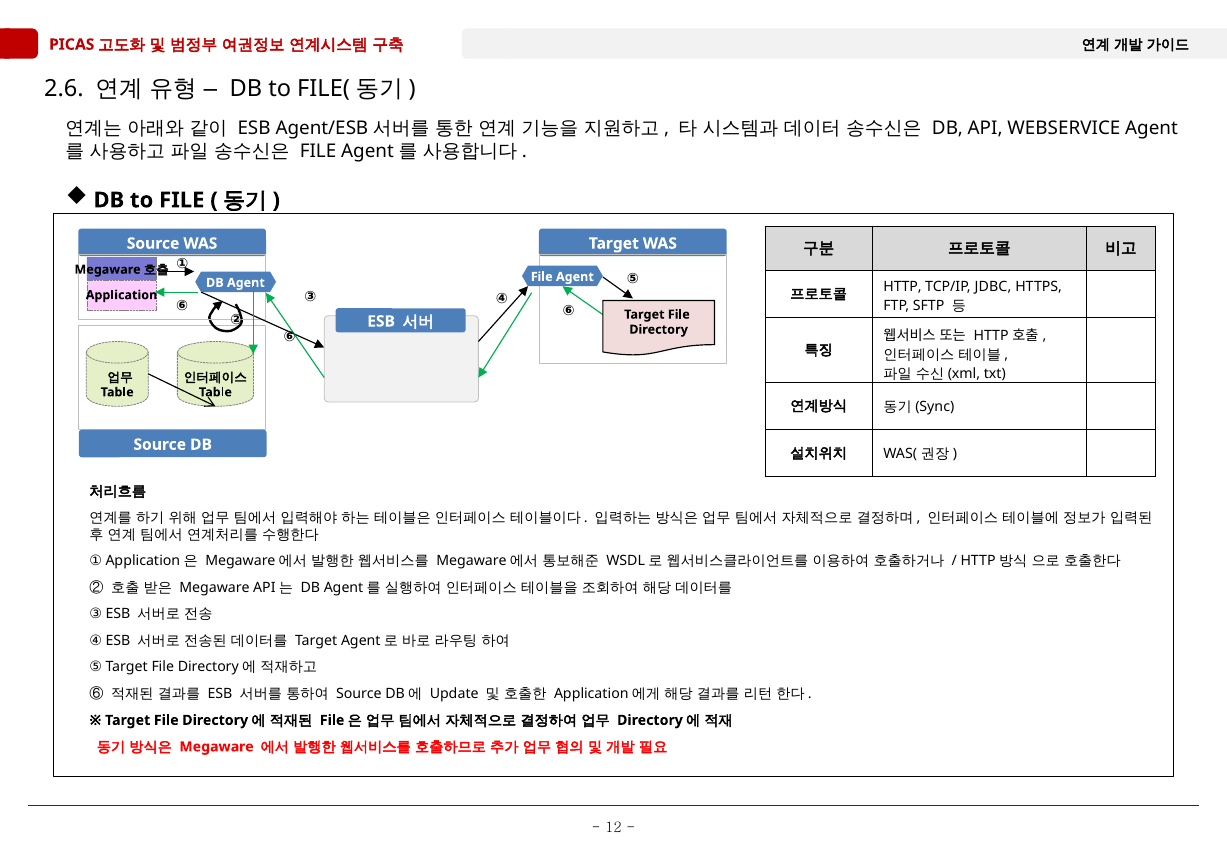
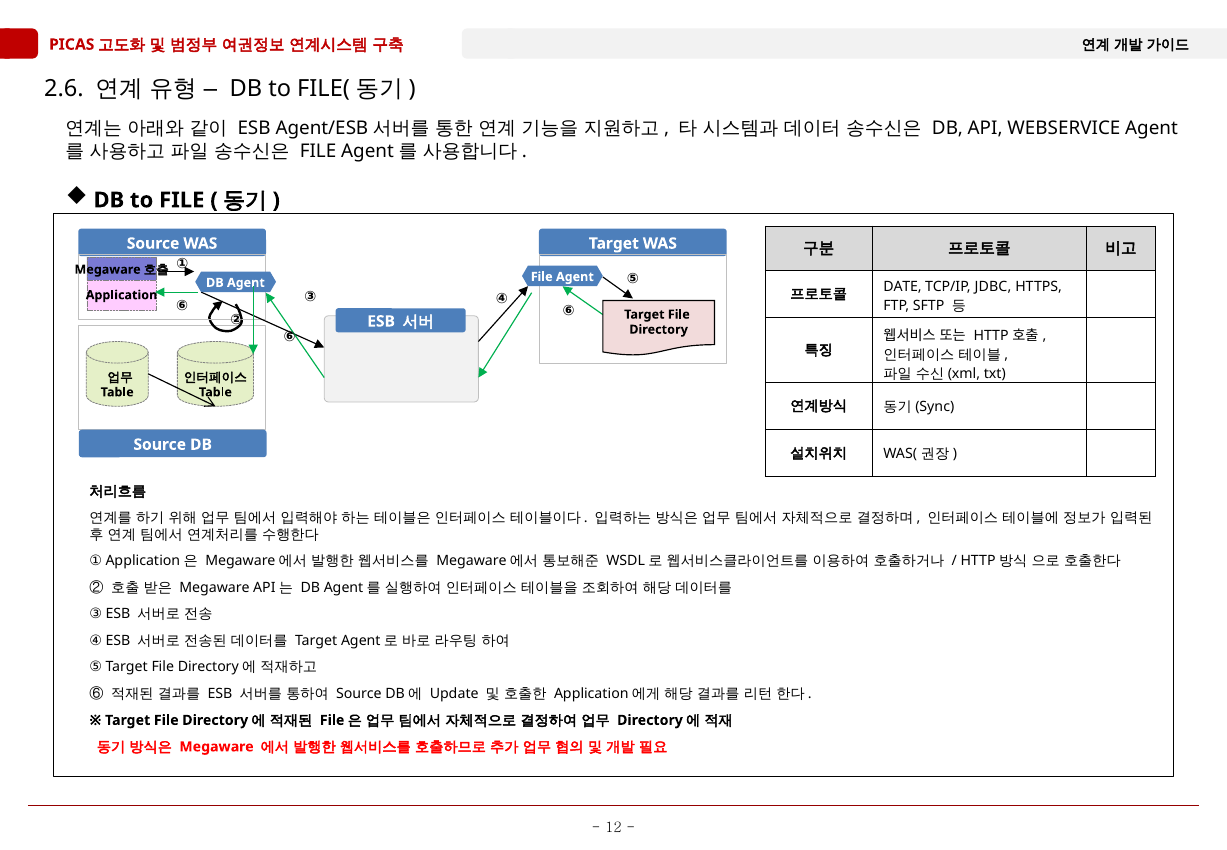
HTTP: HTTP -> DATE (903, 287)
